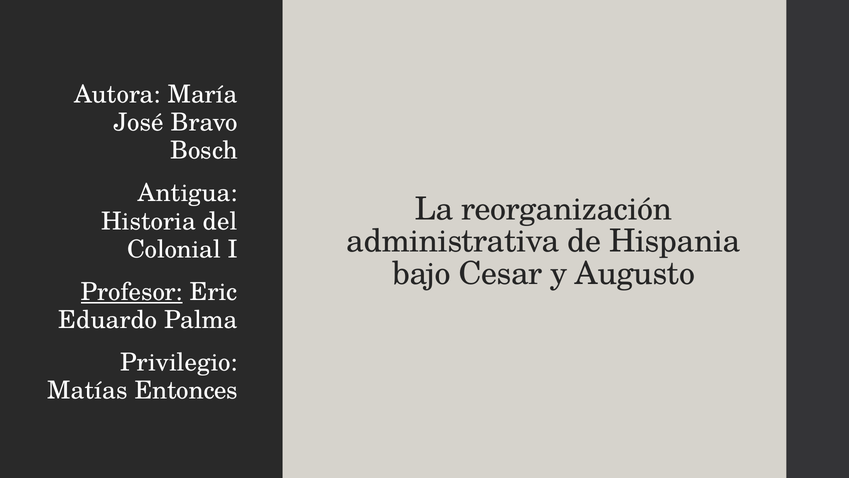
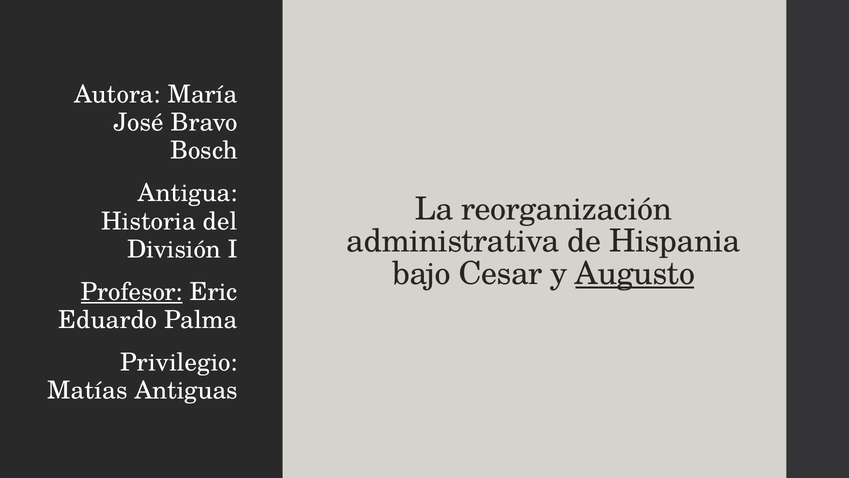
Colonial: Colonial -> División (174, 249)
Augusto underline: none -> present (635, 274)
Entonces: Entonces -> Antiguas (186, 390)
